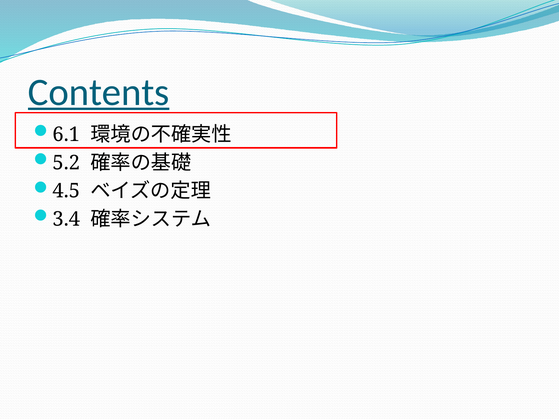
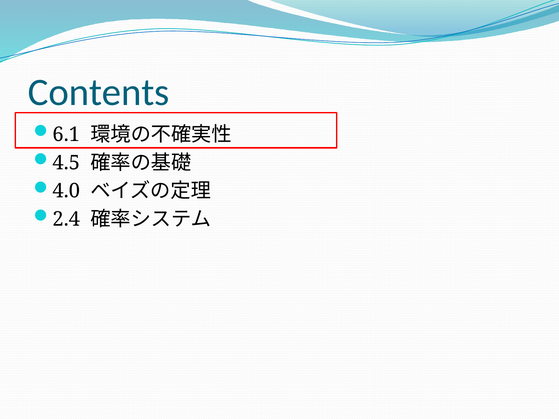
Contents underline: present -> none (99, 92)
5.2: 5.2 -> 4.5 (66, 163)
4.5: 4.5 -> 4.0 (66, 191)
3.4: 3.4 -> 2.4 (66, 219)
